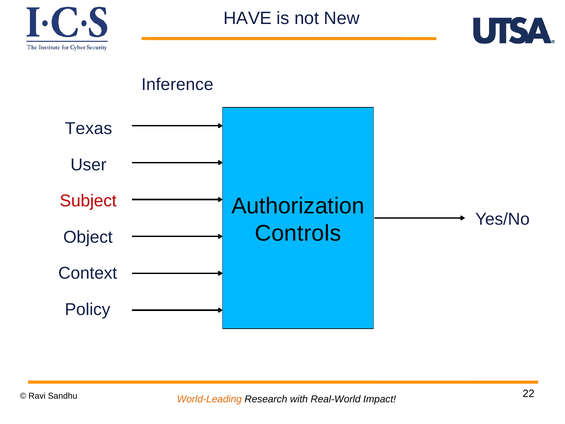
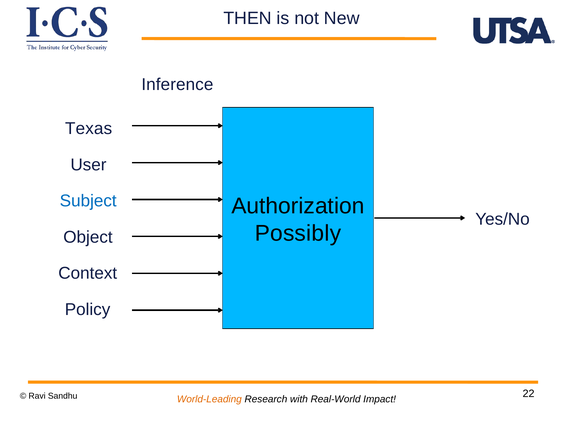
HAVE: HAVE -> THEN (248, 18)
Subject colour: red -> blue (88, 201)
Controls: Controls -> Possibly (298, 233)
